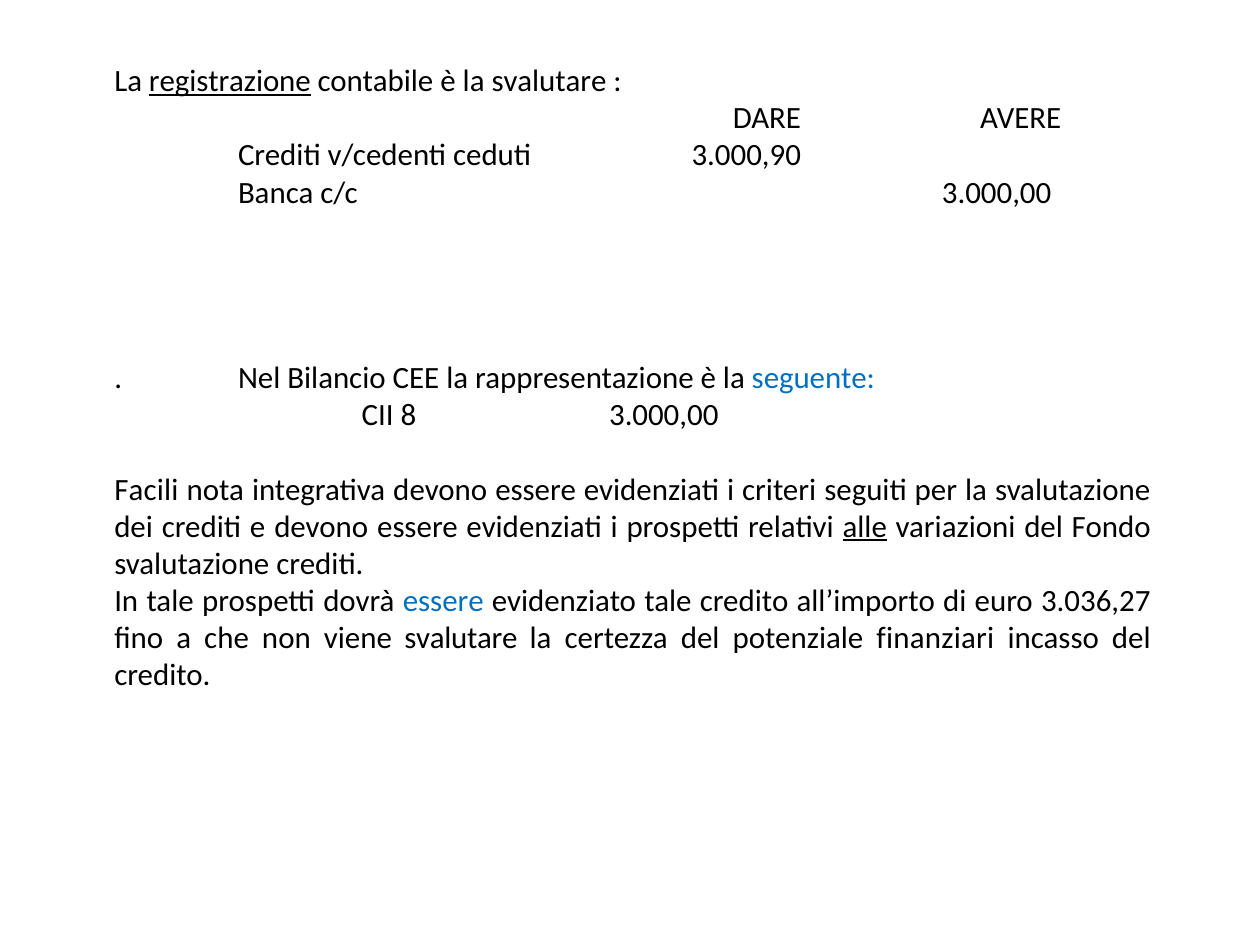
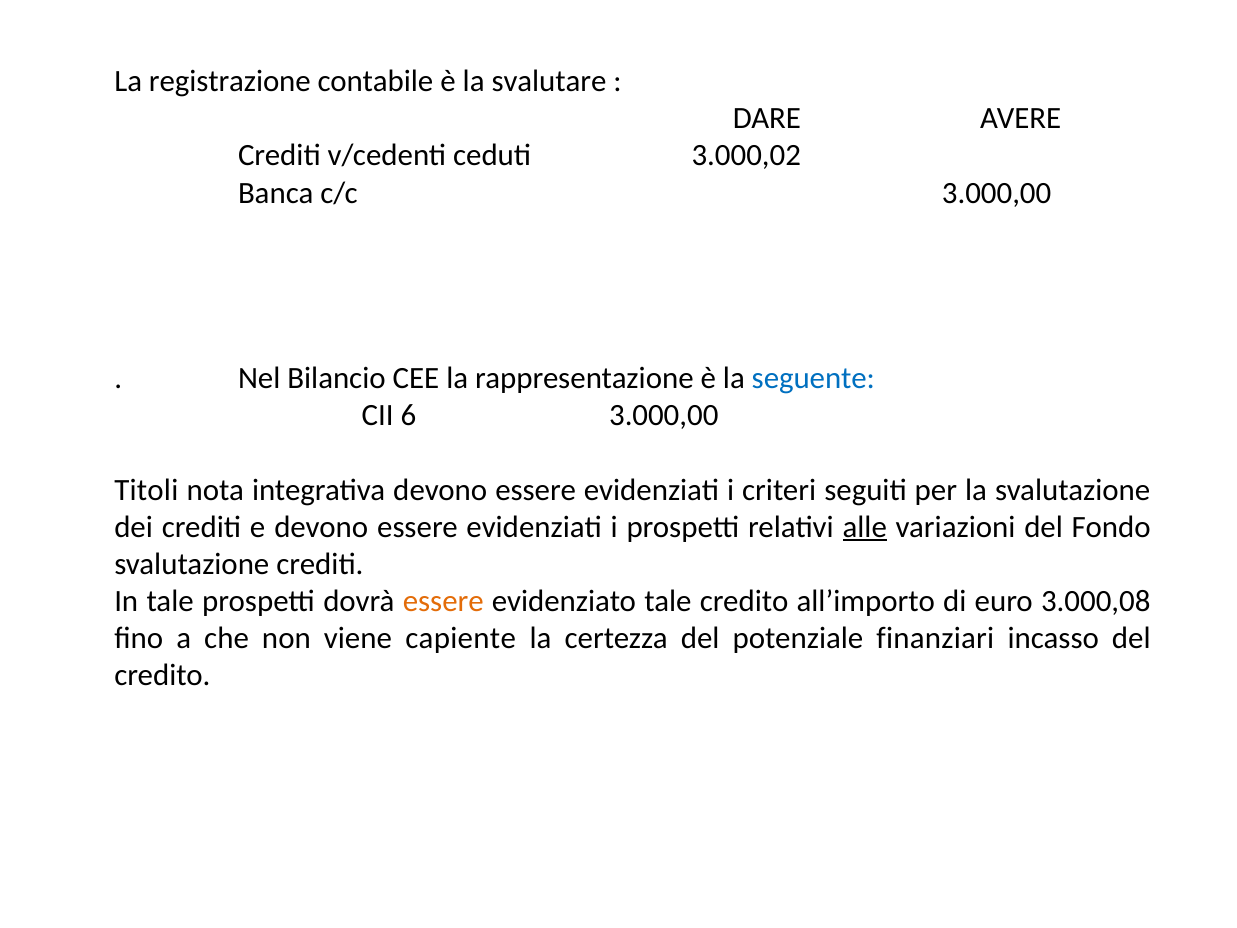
registrazione underline: present -> none (230, 81)
3.000,90: 3.000,90 -> 3.000,02 (746, 156)
8: 8 -> 6 (408, 415)
Facili: Facili -> Titoli (146, 490)
essere colour: blue -> orange (443, 601)
3.036,27: 3.036,27 -> 3.000,08 (1096, 601)
viene svalutare: svalutare -> capiente (461, 638)
